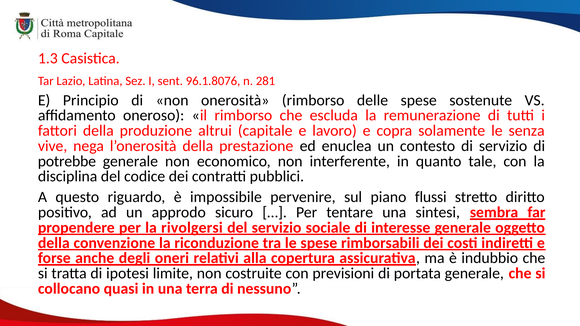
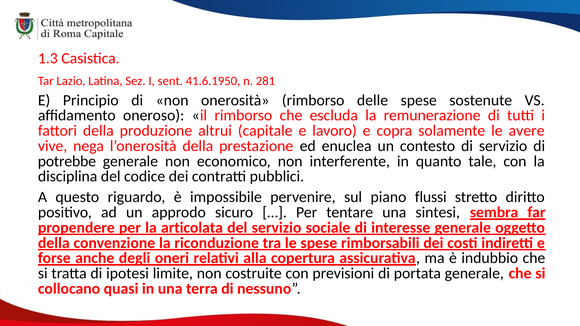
96.1.8076: 96.1.8076 -> 41.6.1950 (213, 81)
senza: senza -> avere (527, 131)
rivolgersi: rivolgersi -> articolata (192, 228)
